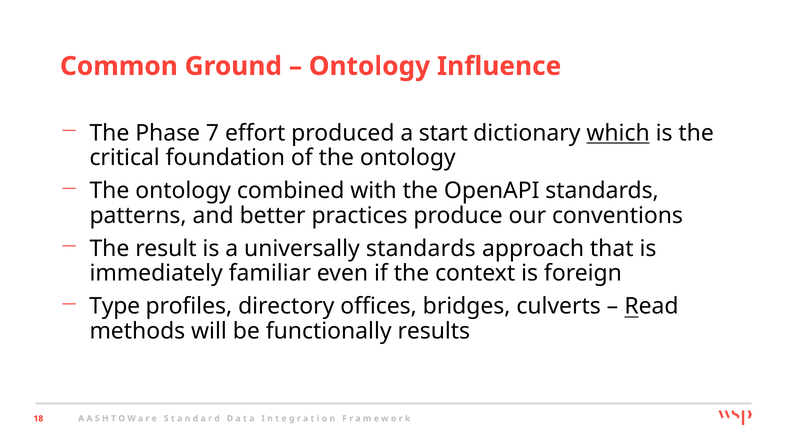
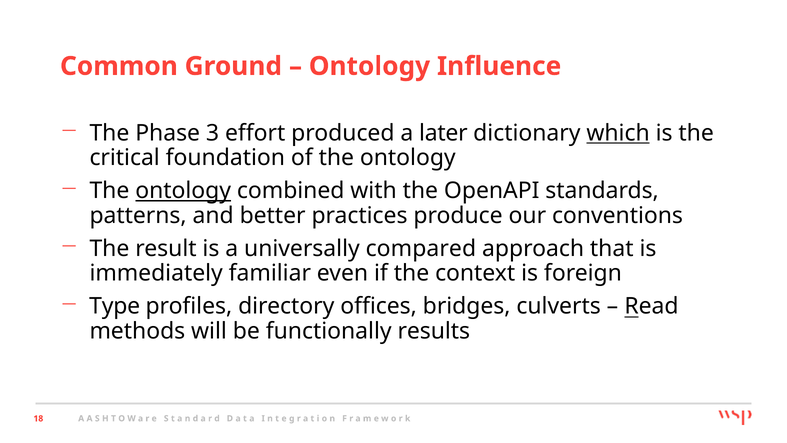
7: 7 -> 3 (213, 133)
start: start -> later (443, 133)
ontology underline: none -> present (183, 191)
universally standards: standards -> compared (421, 248)
